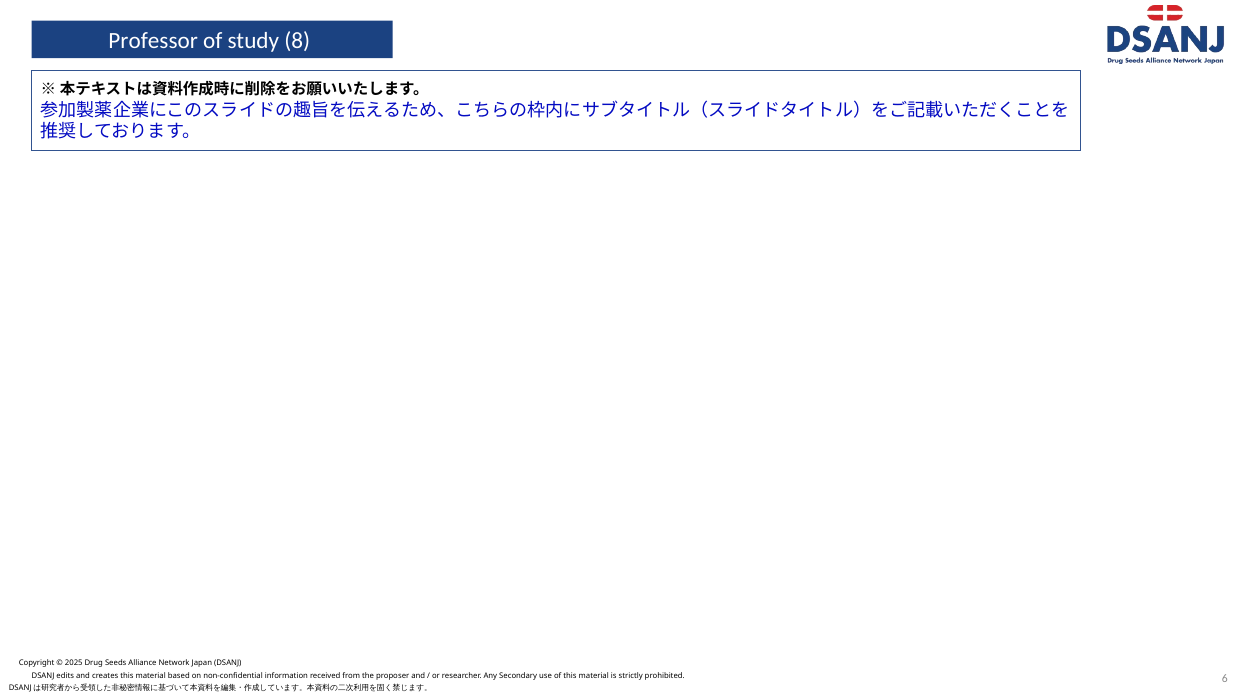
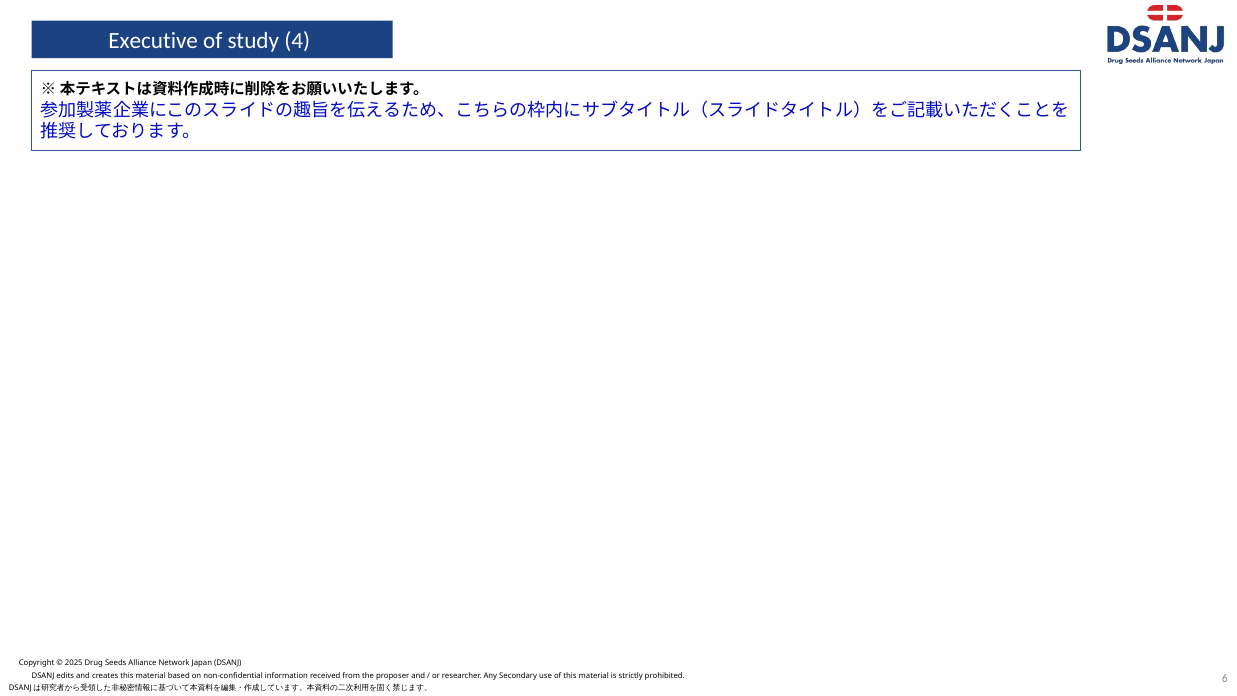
Professor: Professor -> Executive (153, 41)
8: 8 -> 4 (297, 41)
